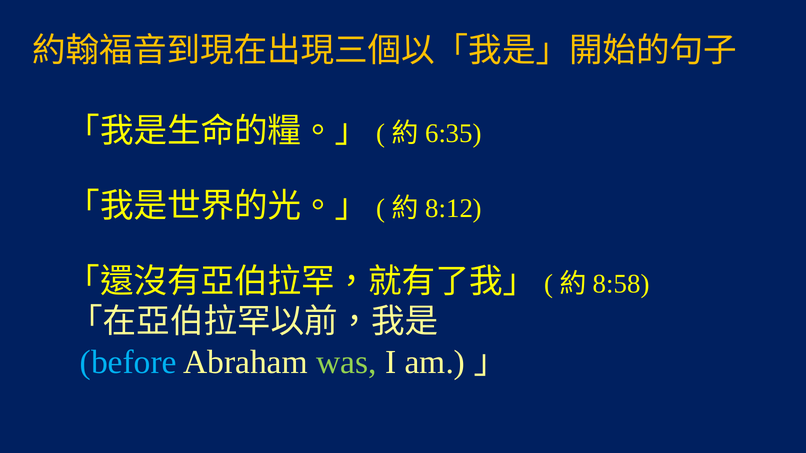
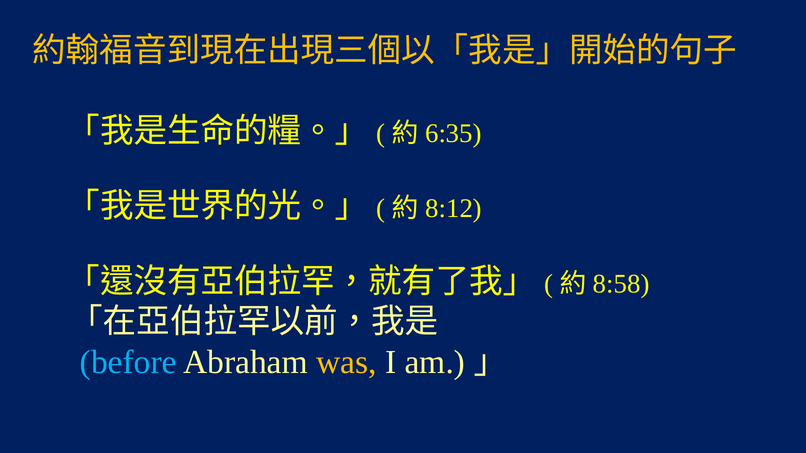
was colour: light green -> yellow (346, 362)
